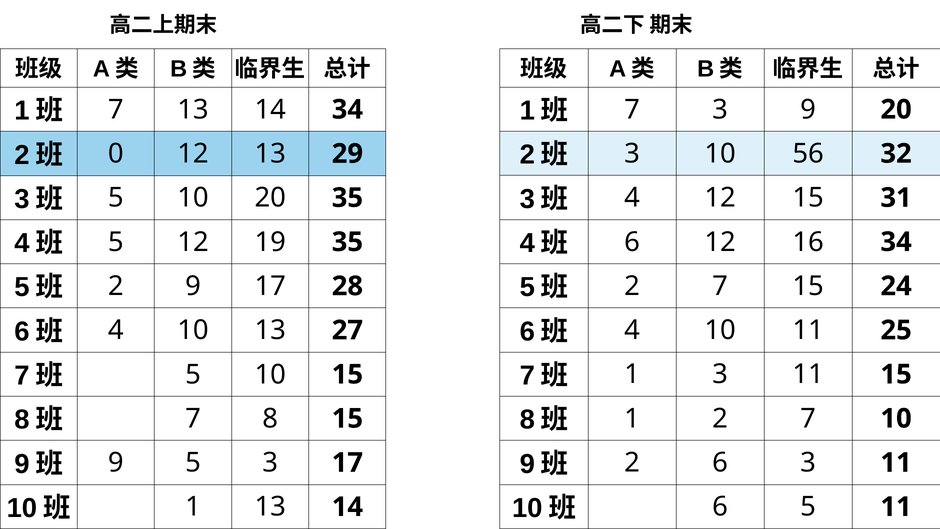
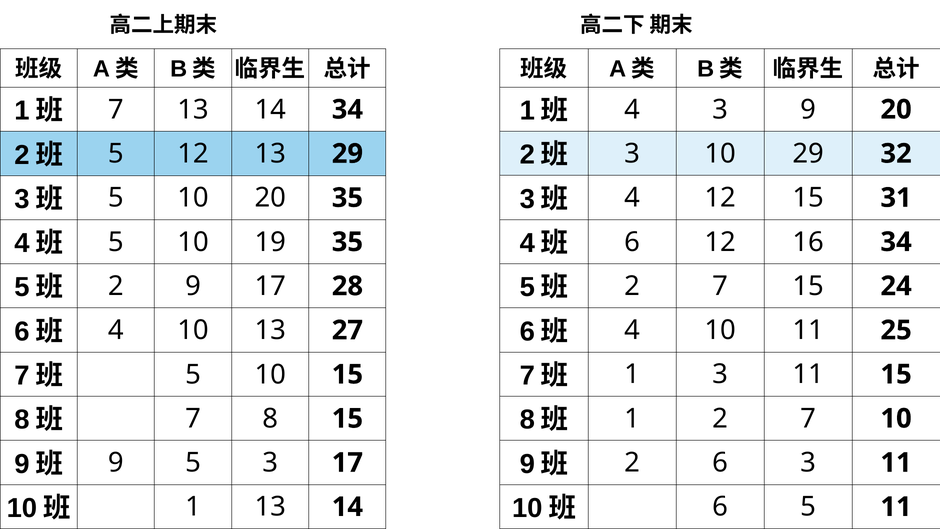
7: 7 -> 4 (632, 109)
0: 0 -> 5 (116, 154)
10 56: 56 -> 29 (808, 154)
12: 12 -> 10 (193, 242)
